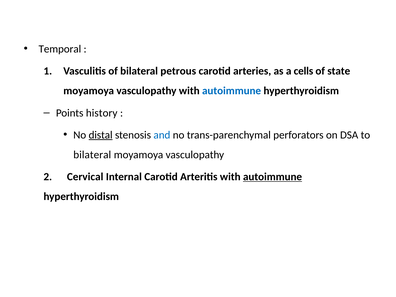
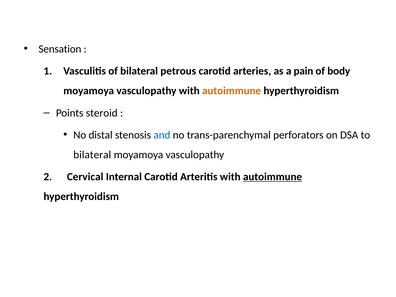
Temporal: Temporal -> Sensation (60, 49)
cells: cells -> pain (303, 71)
state: state -> body (339, 71)
autoimmune colour: blue -> orange (232, 91)
history: history -> steroid (102, 113)
distal underline: present -> none (101, 135)
